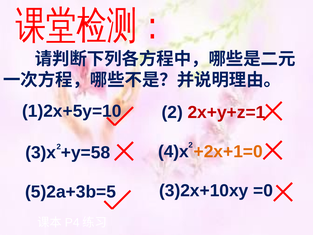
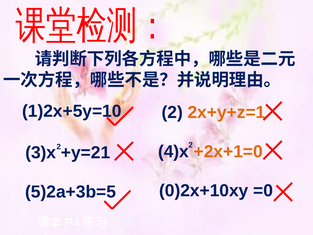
2x+y+z=1 colour: red -> orange (226, 112)
+y=58: +y=58 -> +y=21 (86, 153)
3)2x+10xy: 3)2x+10xy -> 0)2x+10xy (204, 191)
